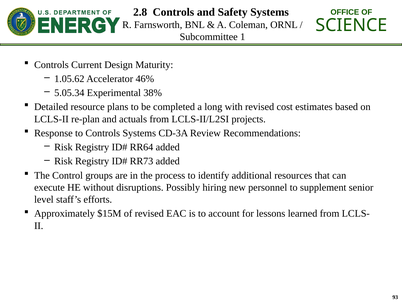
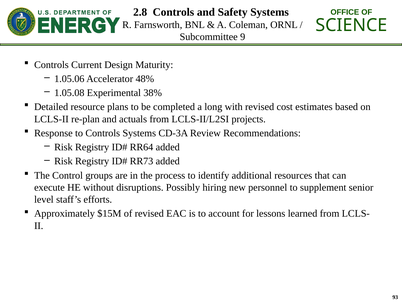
1: 1 -> 9 (243, 37)
1.05.62: 1.05.62 -> 1.05.06 (69, 79)
46%: 46% -> 48% (145, 79)
5.05.34: 5.05.34 -> 1.05.08 (69, 93)
